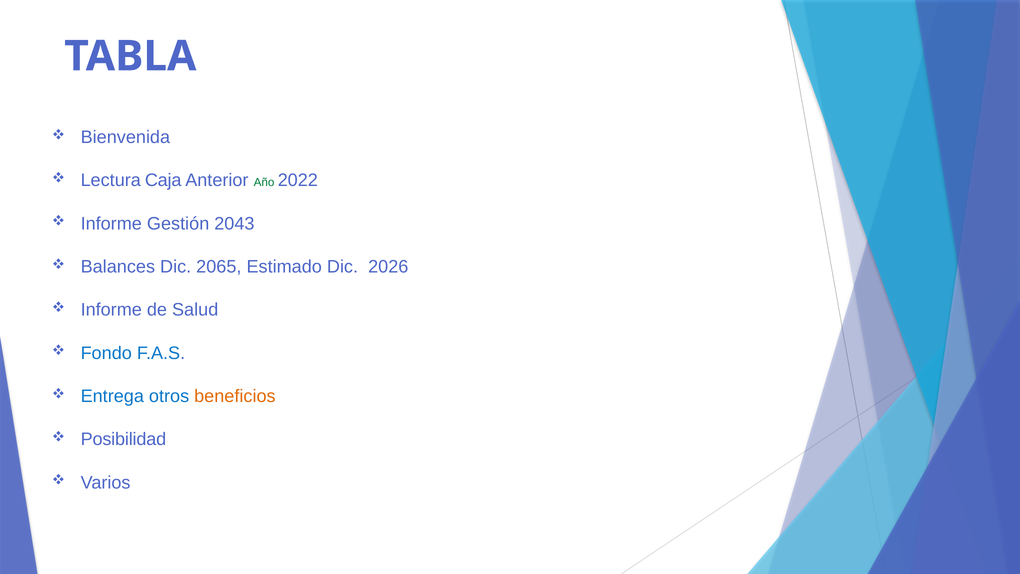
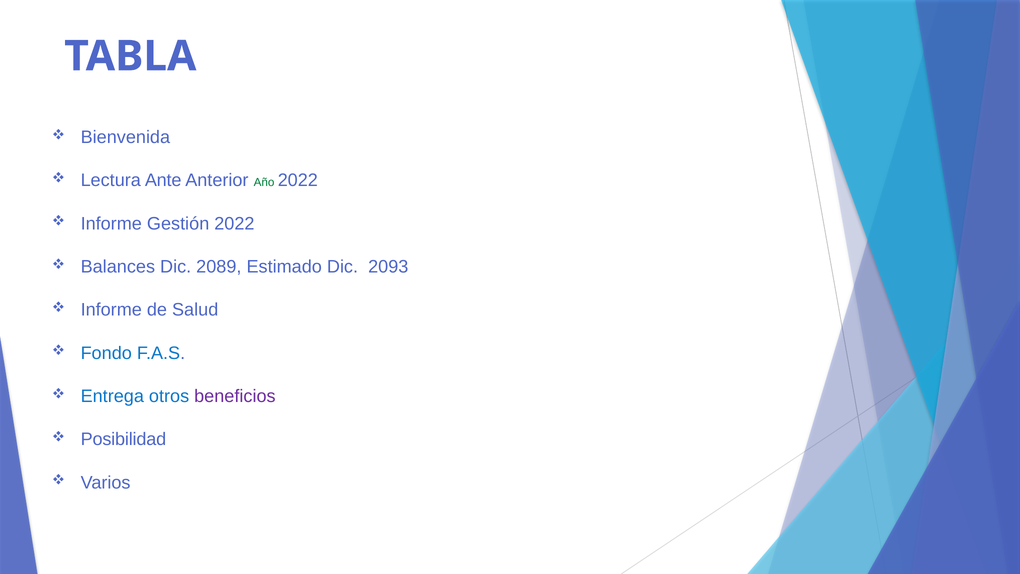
Caja: Caja -> Ante (163, 180)
Gestión 2043: 2043 -> 2022 (234, 224)
2065: 2065 -> 2089 (219, 267)
2026: 2026 -> 2093 (388, 267)
beneficios colour: orange -> purple (235, 396)
